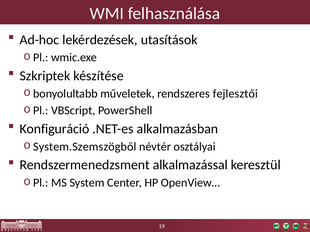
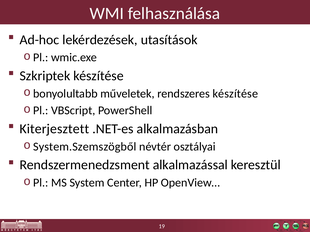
rendszeres fejlesztői: fejlesztői -> készítése (235, 94)
Konfiguráció: Konfiguráció -> Kiterjesztett (54, 129)
